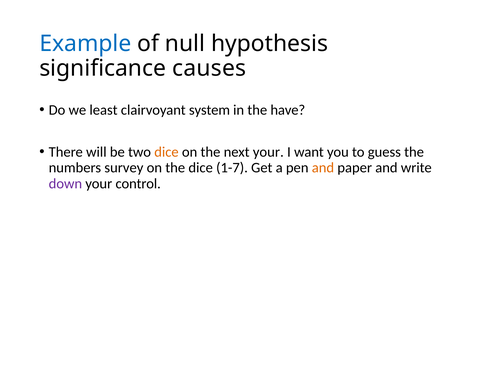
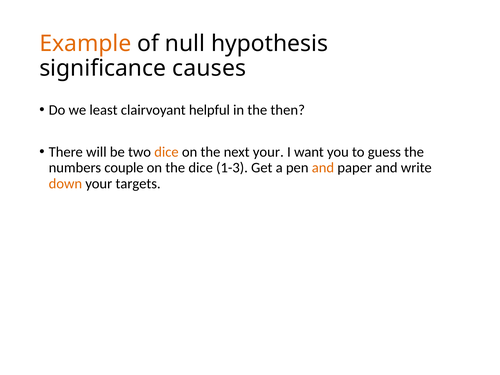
Example colour: blue -> orange (85, 44)
system: system -> helpful (209, 110)
have: have -> then (288, 110)
survey: survey -> couple (124, 168)
1-7: 1-7 -> 1-3 (232, 168)
down colour: purple -> orange (65, 184)
control: control -> targets (138, 184)
